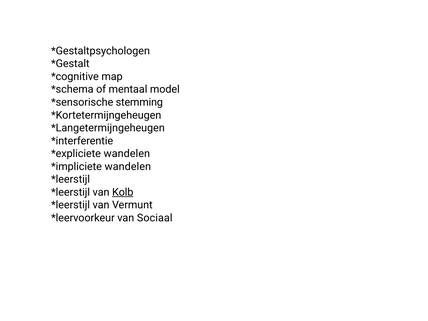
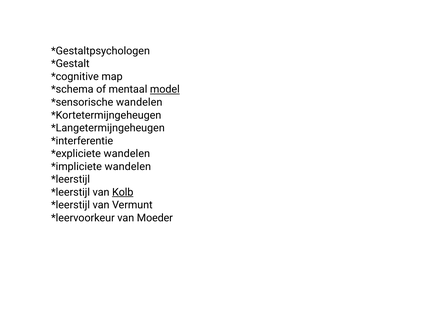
model underline: none -> present (165, 89)
stemming: stemming -> wandelen (139, 102)
Sociaal: Sociaal -> Moeder (155, 218)
